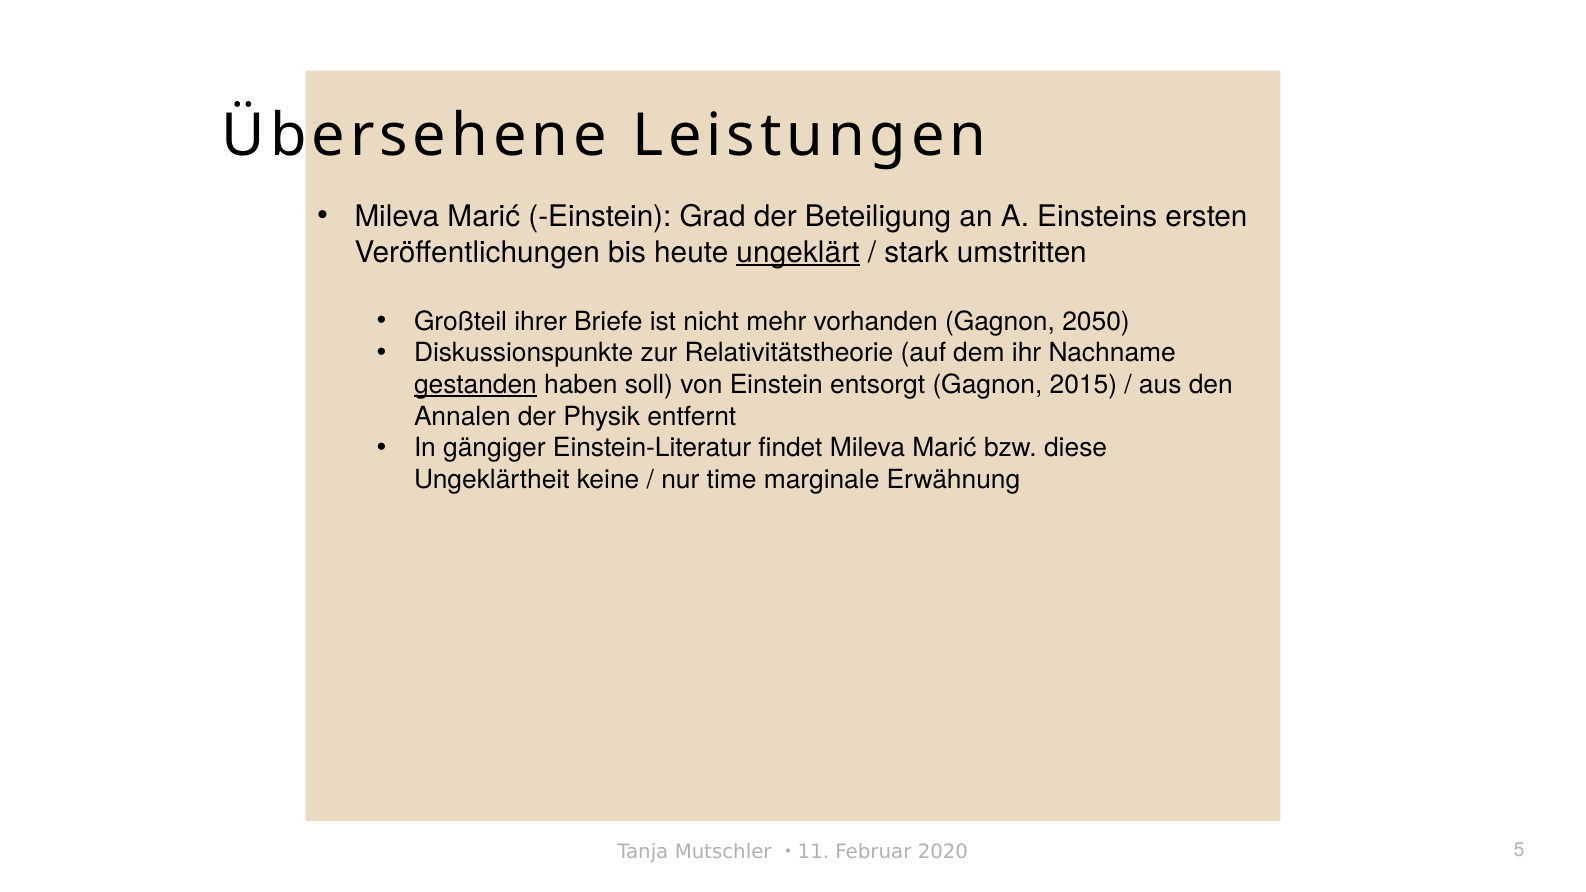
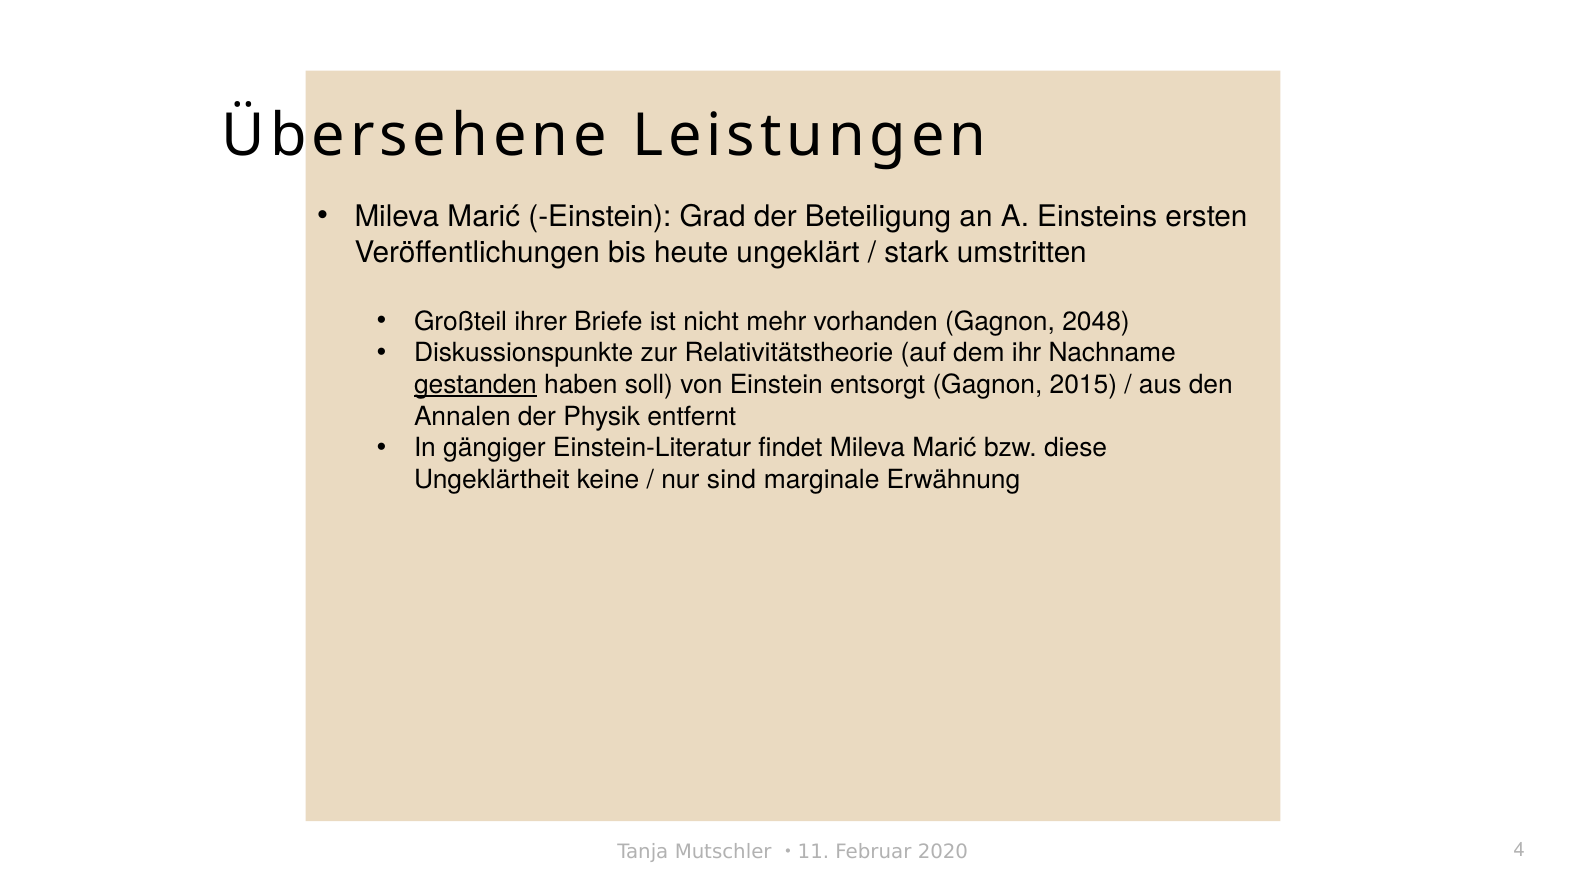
ungeklärt underline: present -> none (798, 252)
2050: 2050 -> 2048 (1096, 321)
time: time -> sind (731, 480)
5: 5 -> 4 (1519, 850)
